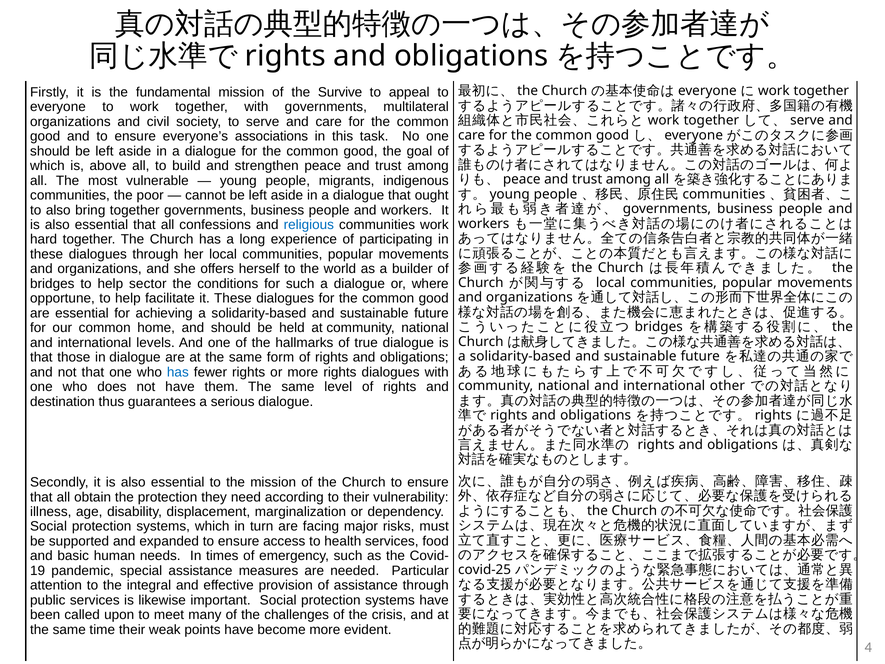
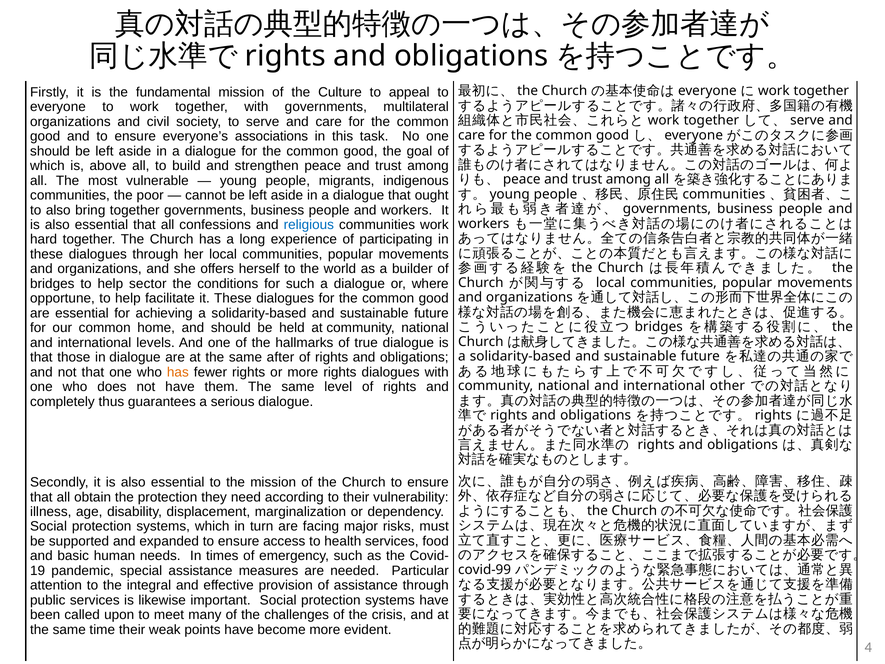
Survive: Survive -> Culture (340, 92)
form: form -> after (281, 357)
has colour: blue -> orange (178, 372)
destination: destination -> completely (62, 402)
covid-25: covid-25 -> covid-99 (485, 569)
